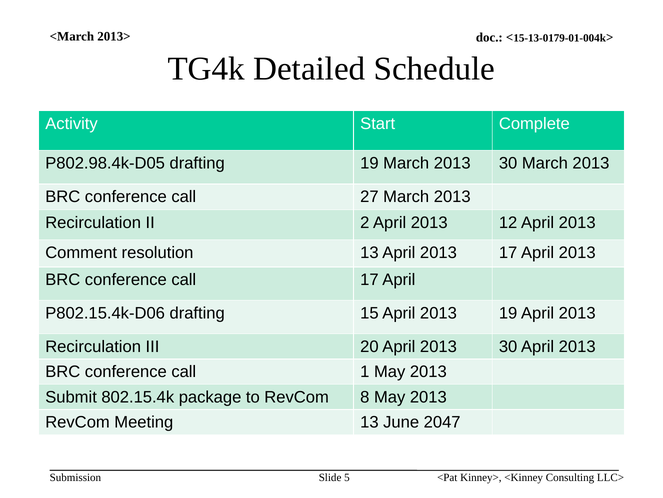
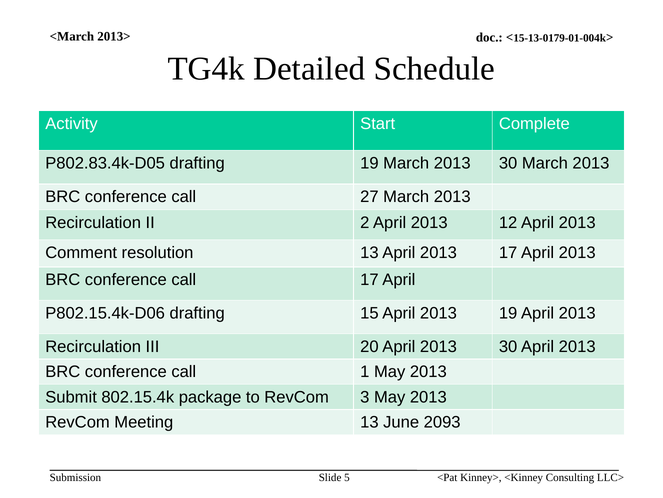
P802.98.4k-D05: P802.98.4k-D05 -> P802.83.4k-D05 (105, 163)
8: 8 -> 3 (365, 396)
2047: 2047 -> 2093 (442, 422)
